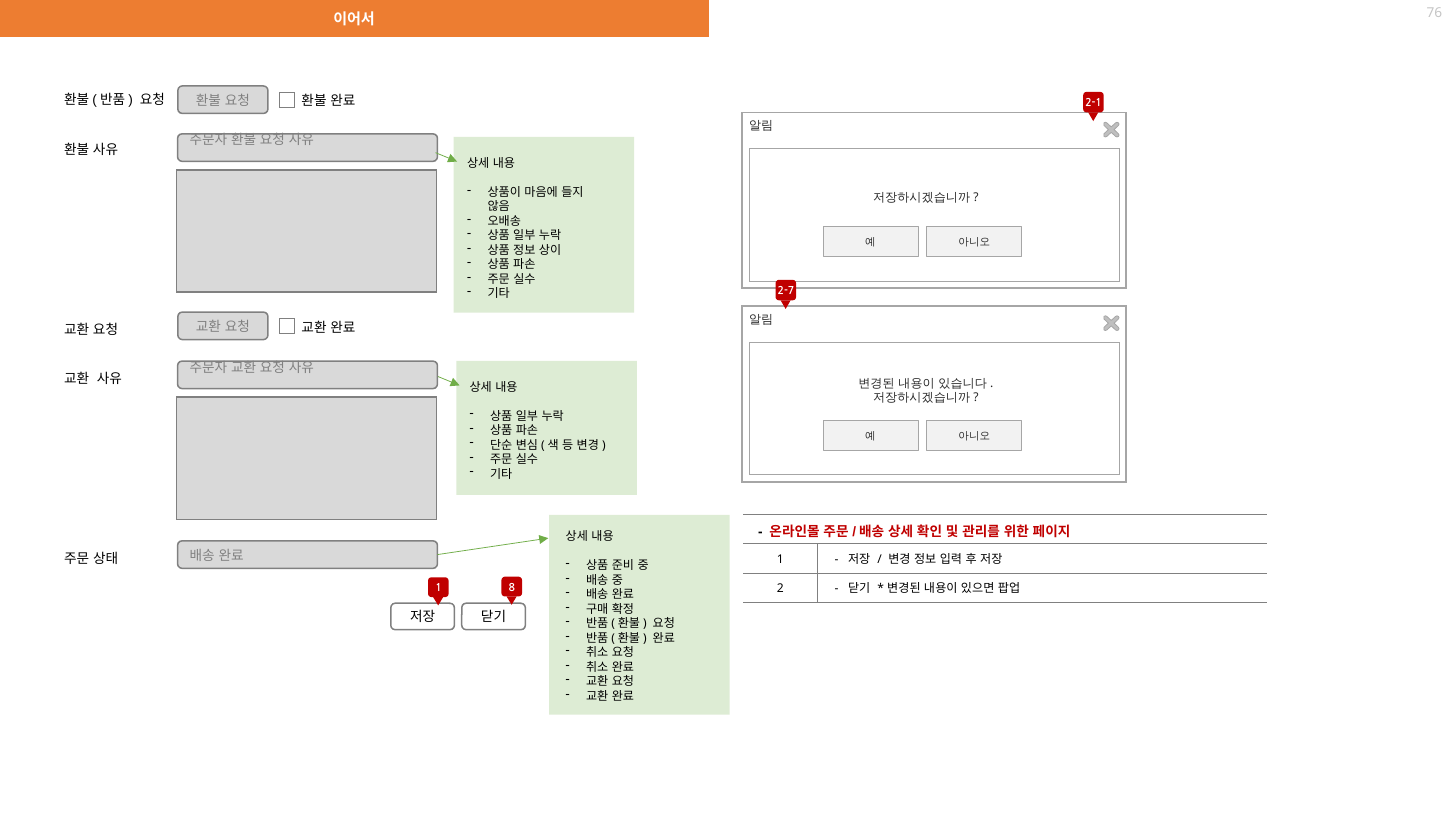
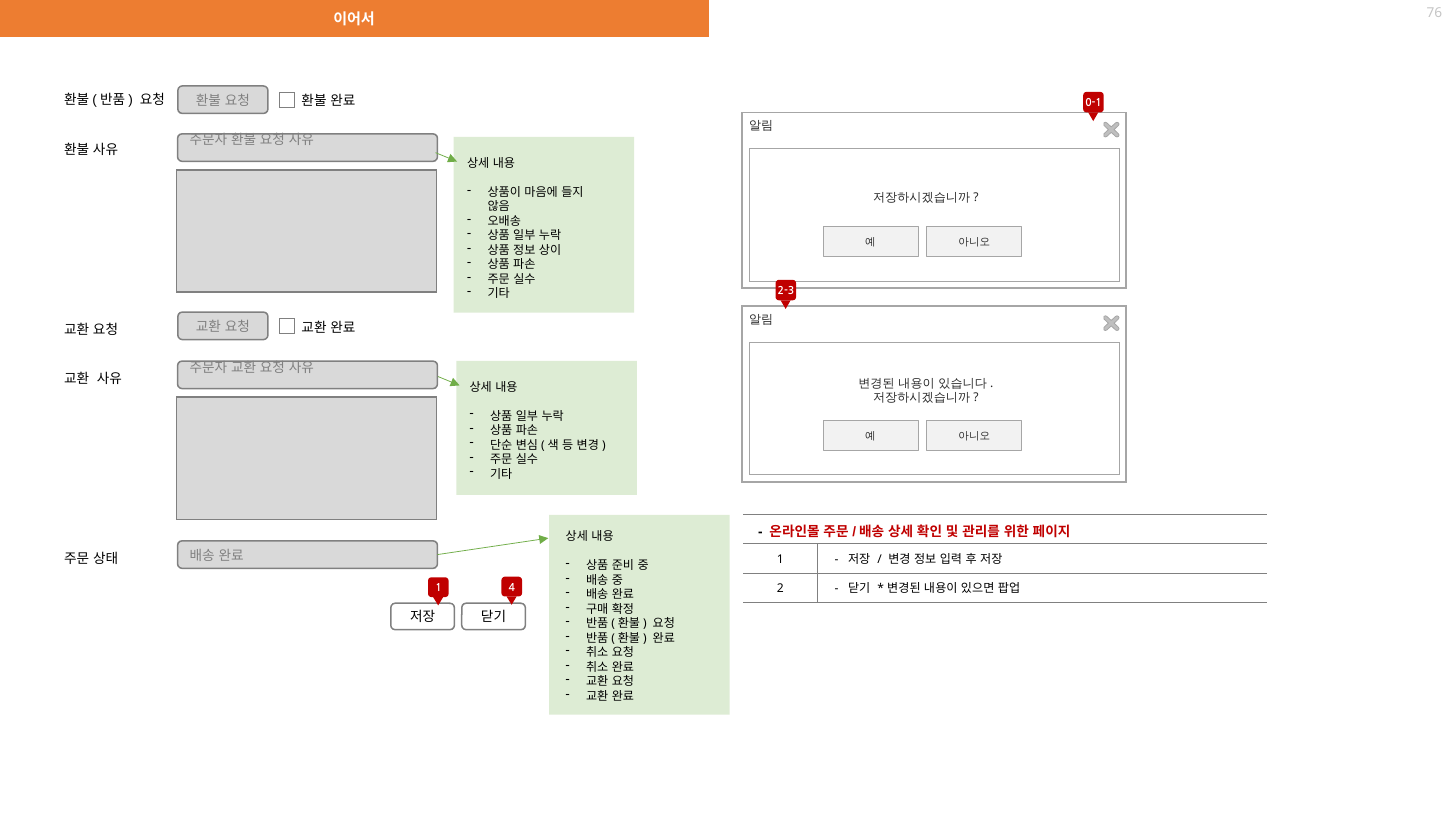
2-1: 2-1 -> 0-1 (1094, 103)
2-7: 2-7 -> 2-3 (786, 291)
8: 8 -> 4 (512, 588)
